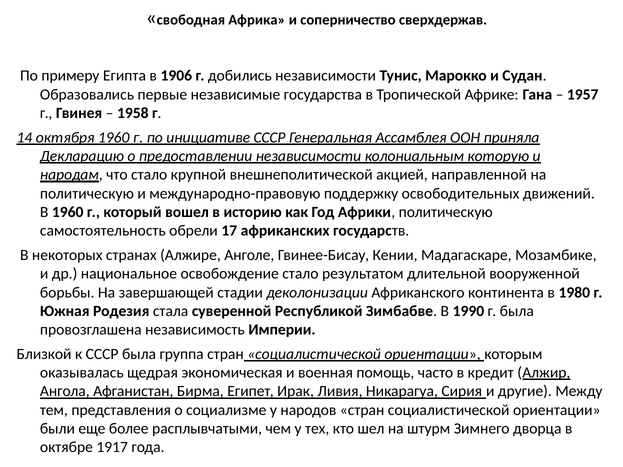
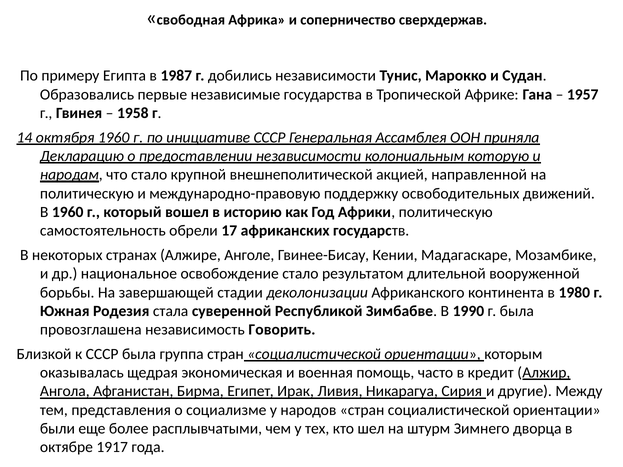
1906: 1906 -> 1987 (176, 76)
Империи: Империи -> Говорить (282, 330)
